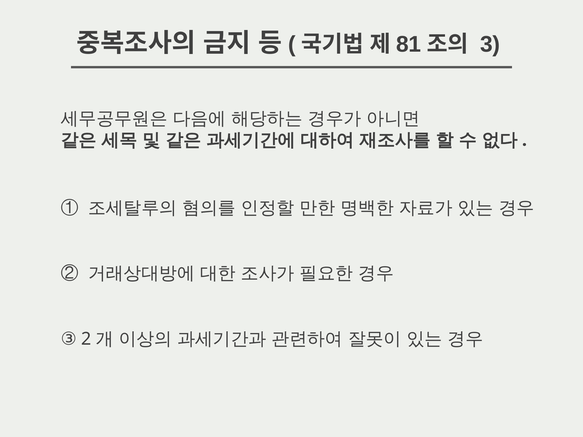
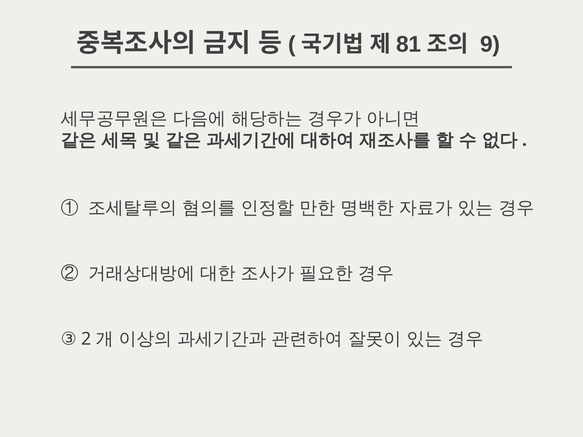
3: 3 -> 9 (490, 44)
